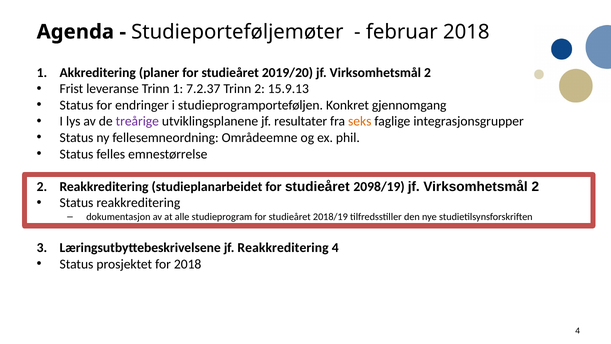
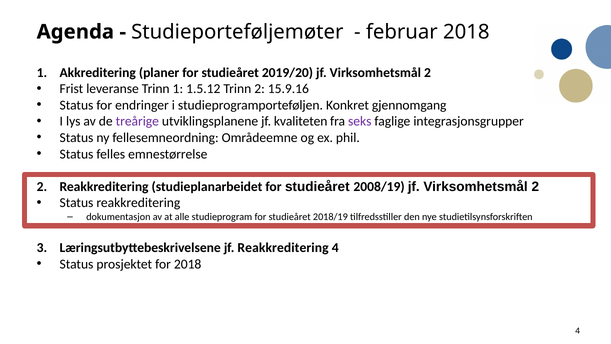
7.2.37: 7.2.37 -> 1.5.12 (203, 89)
15.9.13: 15.9.13 -> 15.9.16 (288, 89)
resultater: resultater -> kvaliteten (301, 121)
seks colour: orange -> purple (360, 121)
2098/19: 2098/19 -> 2008/19 (379, 186)
